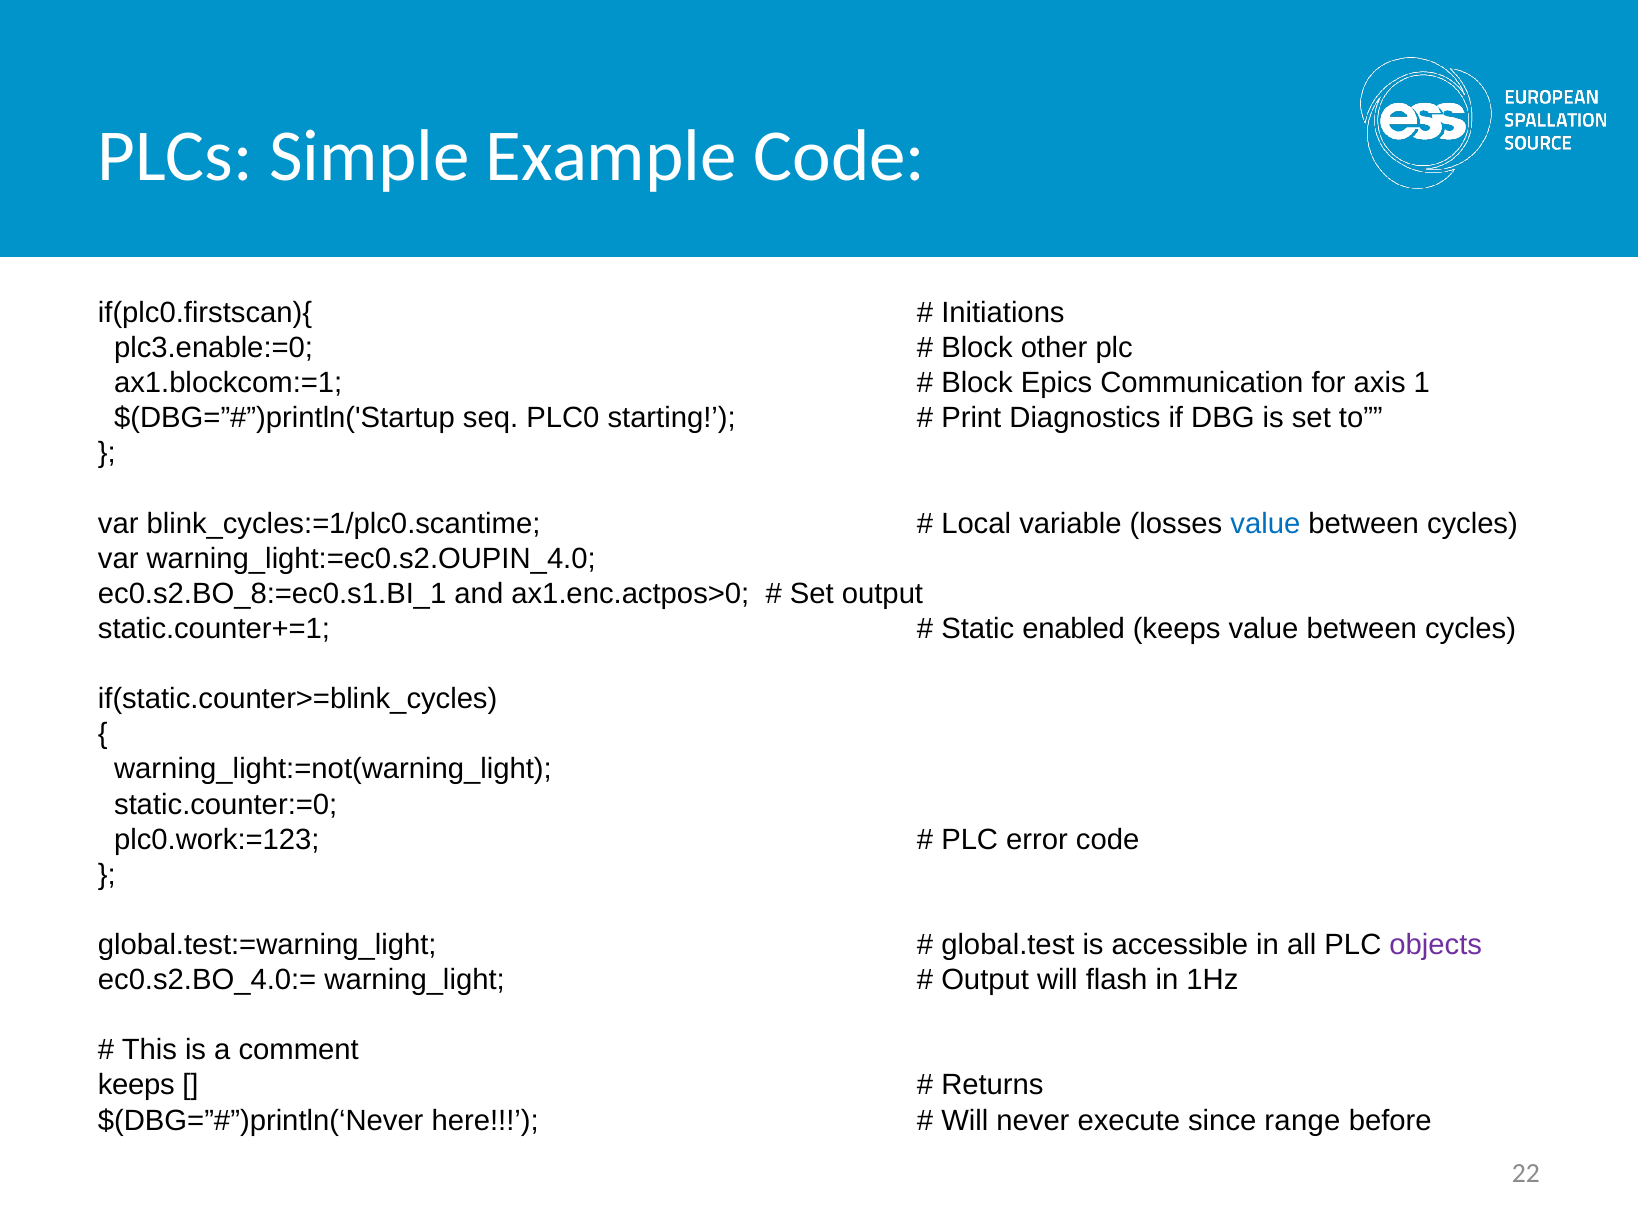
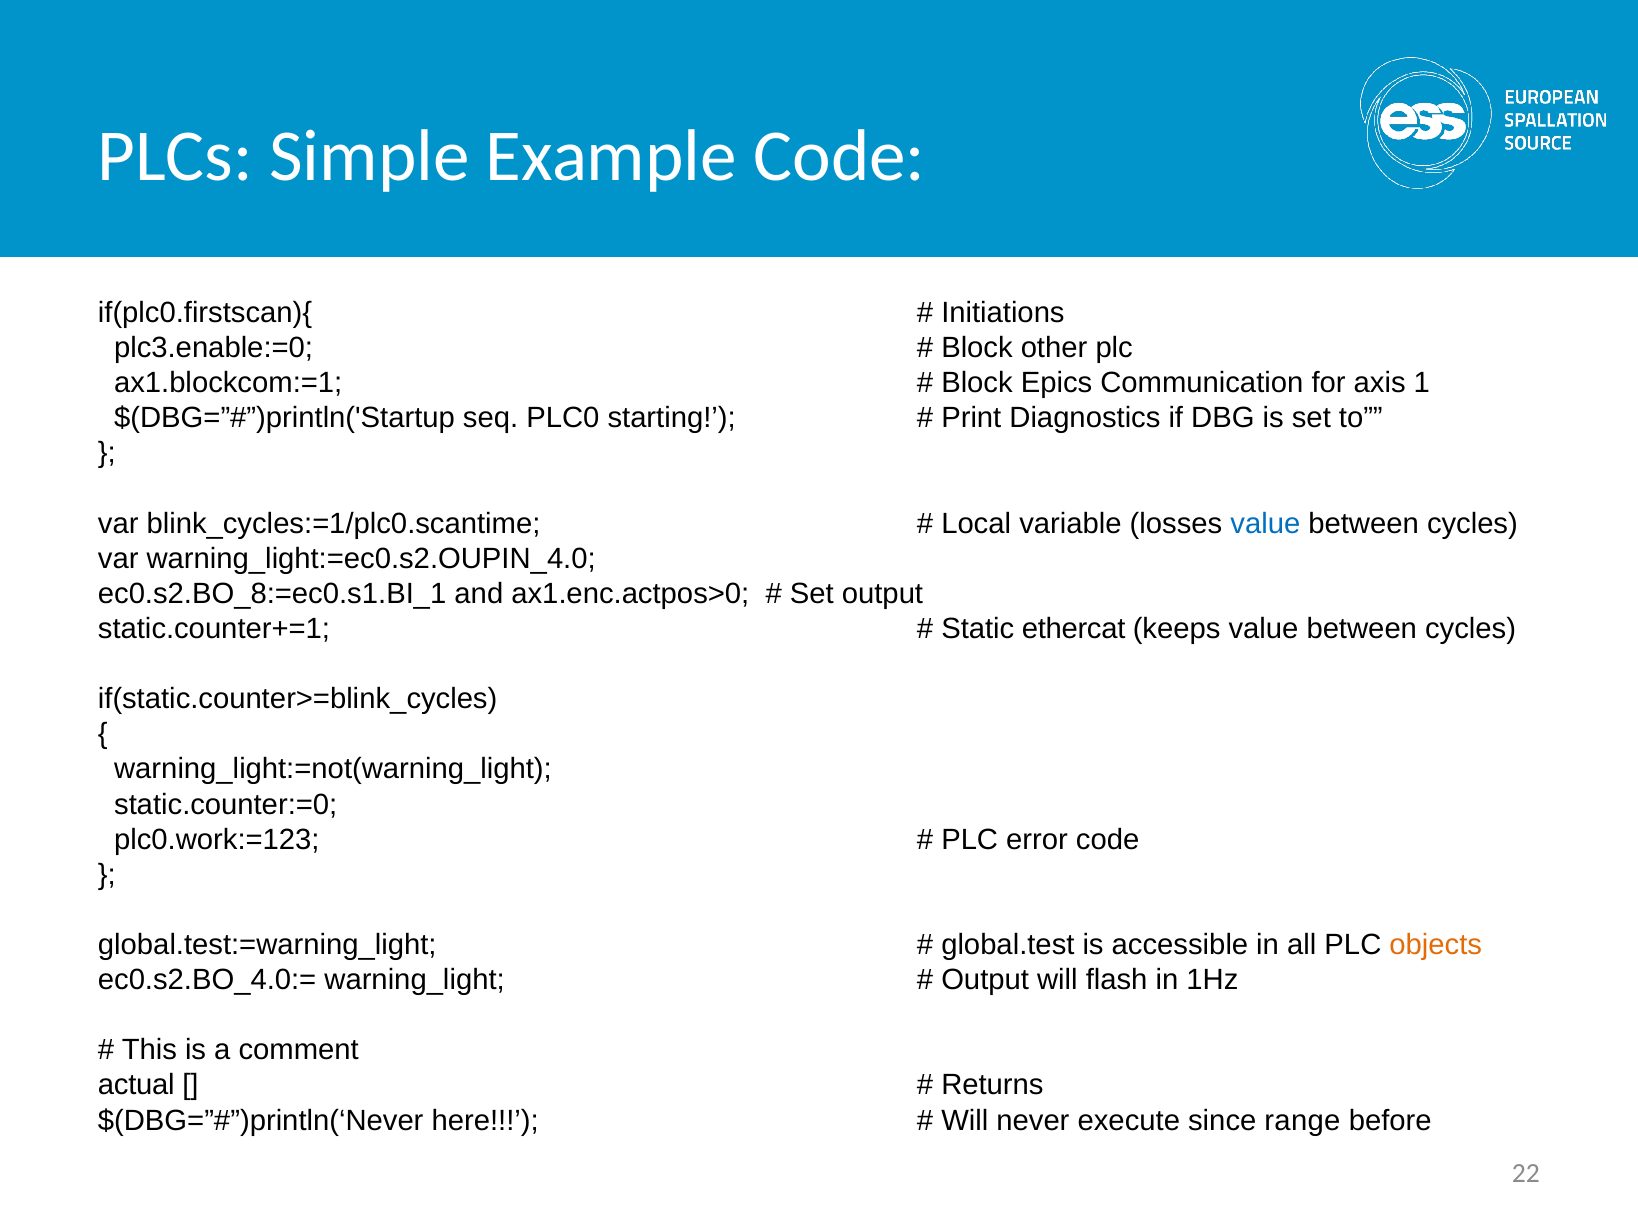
enabled: enabled -> ethercat (1074, 629)
objects colour: purple -> orange (1436, 944)
keeps: keeps -> actual (136, 1085)
